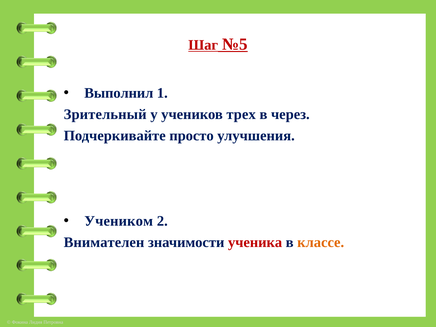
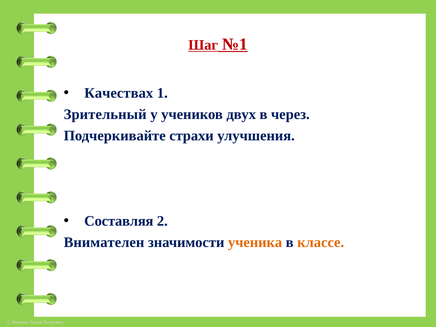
№5: №5 -> №1 (235, 44)
Выполнил: Выполнил -> Качествах (119, 93)
трех: трех -> двух (241, 114)
просто: просто -> страхи (192, 136)
Учеником: Учеником -> Составляя (119, 221)
ученика colour: red -> orange (255, 242)
